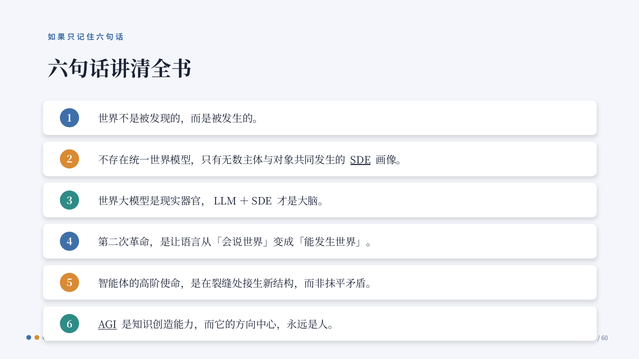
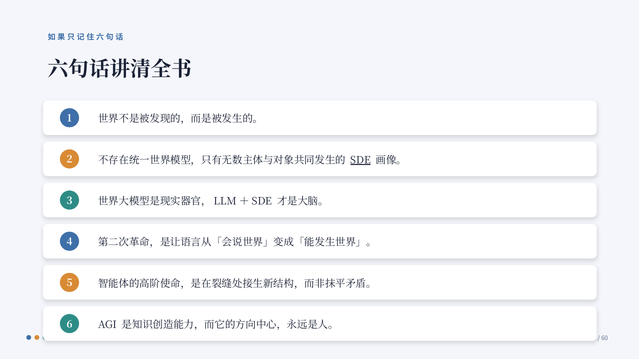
AGI underline: present -> none (108, 325)
